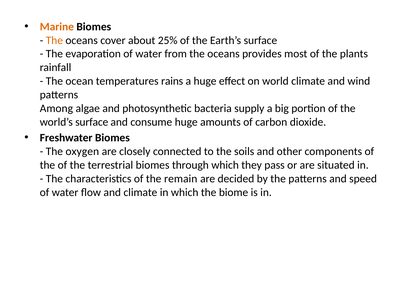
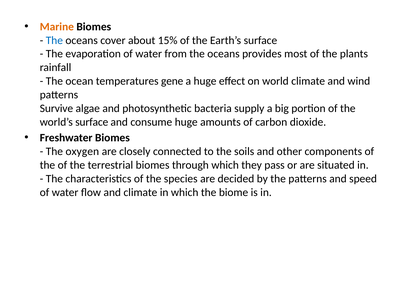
The colour: orange -> blue (54, 40)
25%: 25% -> 15% (168, 40)
rains: rains -> gene (172, 81)
Among: Among -> Survive (56, 108)
remain: remain -> species (181, 179)
